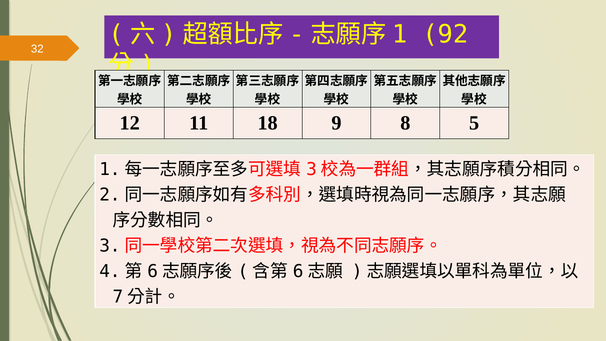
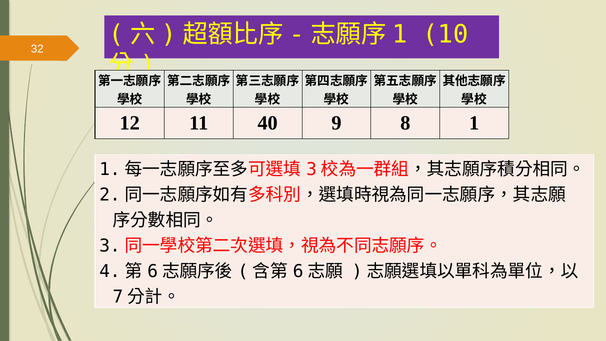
92: 92 -> 10 (446, 35)
18: 18 -> 40 (268, 123)
8 5: 5 -> 1 (474, 123)
